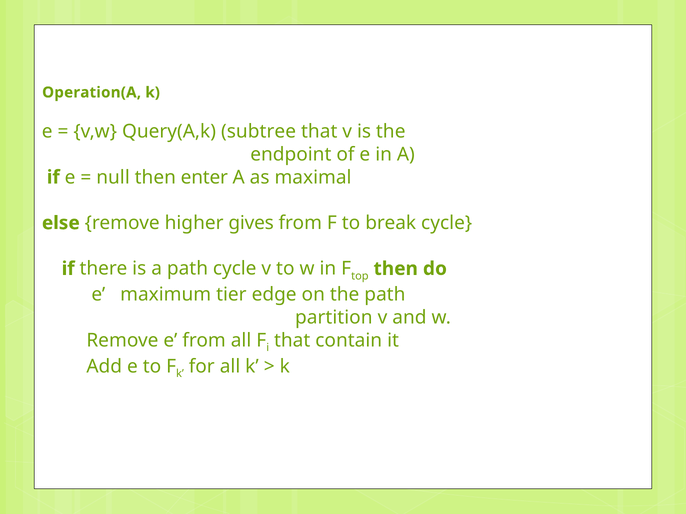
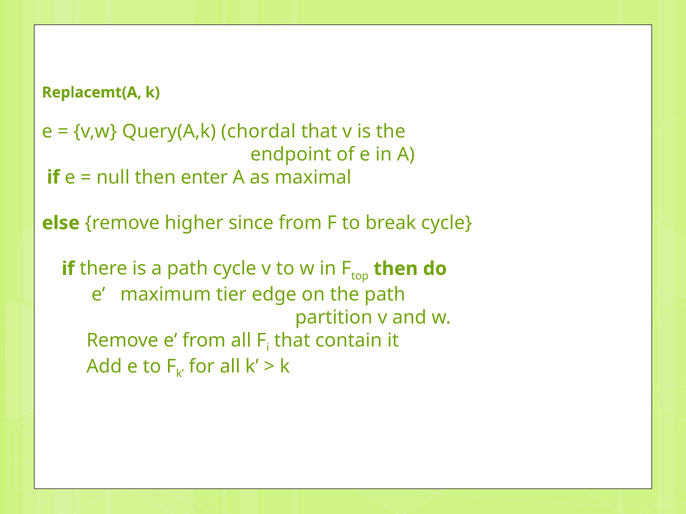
Operation(A: Operation(A -> Replacemt(A (92, 93)
subtree: subtree -> chordal (258, 132)
gives: gives -> since (251, 223)
